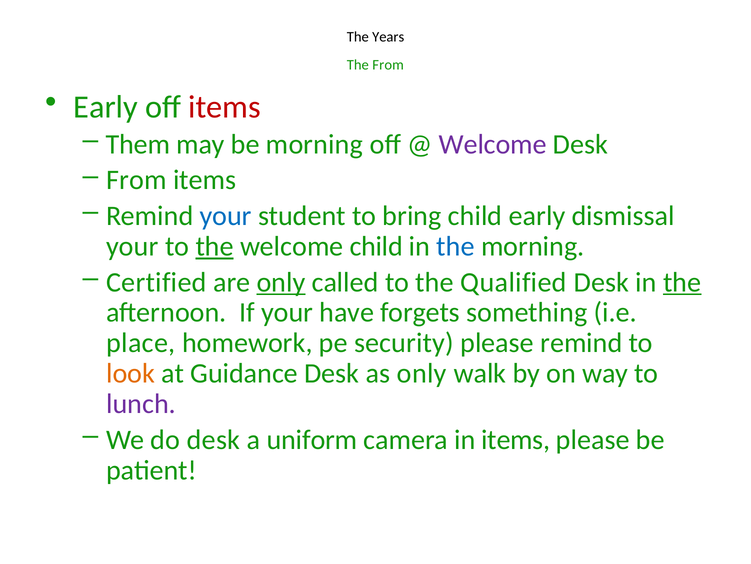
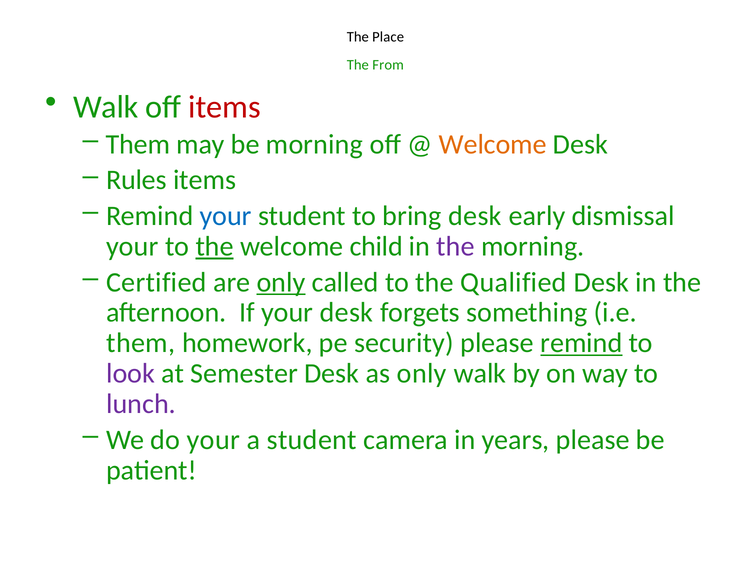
Years: Years -> Place (388, 37)
Early: Early -> Walk (106, 107)
Welcome colour: purple -> orange (493, 144)
From: From -> Rules (136, 180)
bring child: child -> desk (475, 216)
the colour: blue -> purple (456, 246)
the underline: present -> none (682, 282)
your have: have -> desk (347, 312)
place: place -> them (141, 343)
remind underline: none -> present (581, 343)
look colour: orange -> purple (131, 373)
Guidance: Guidance -> Semester (244, 373)
do desk: desk -> your (213, 439)
a uniform: uniform -> student (312, 439)
in items: items -> years (516, 439)
